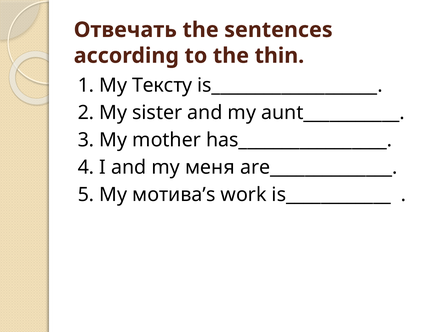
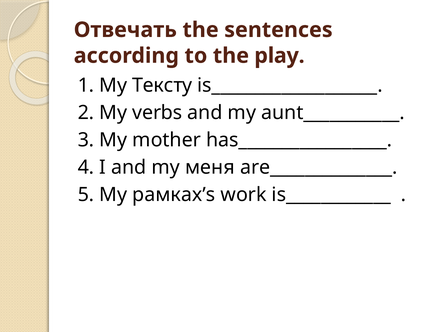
thin: thin -> play (279, 56)
sister: sister -> verbs (157, 113)
мотива’s: мотива’s -> рамках’s (174, 194)
